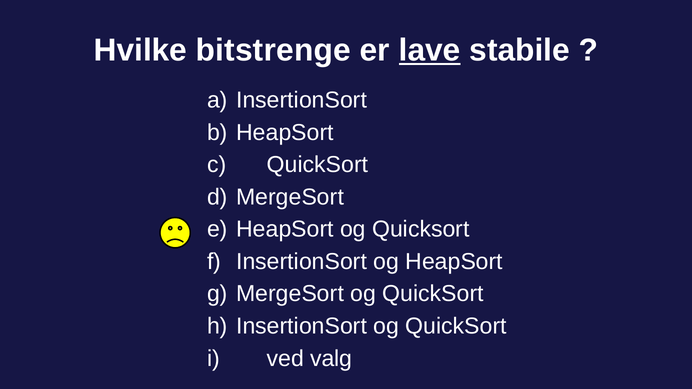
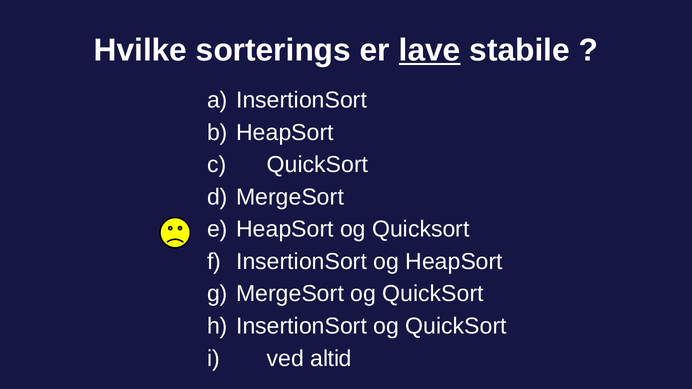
bitstrenge: bitstrenge -> sorterings (273, 50)
valg: valg -> altid (331, 359)
